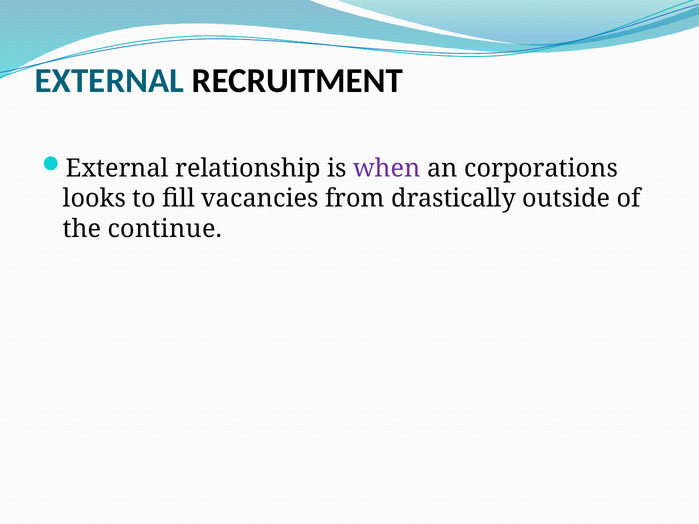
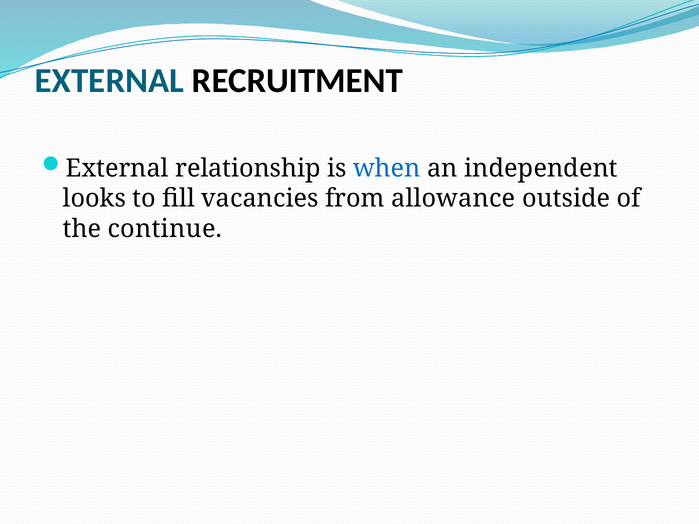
when colour: purple -> blue (387, 168)
corporations: corporations -> independent (541, 168)
drastically: drastically -> allowance (453, 199)
